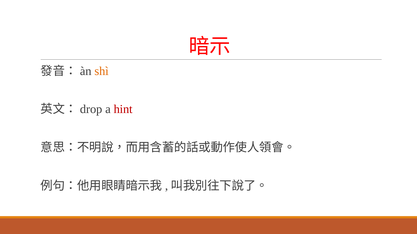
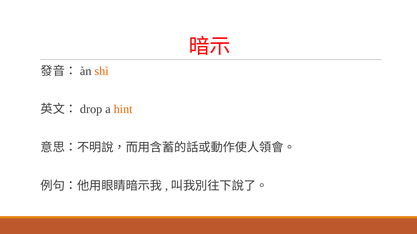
hint colour: red -> orange (123, 110)
